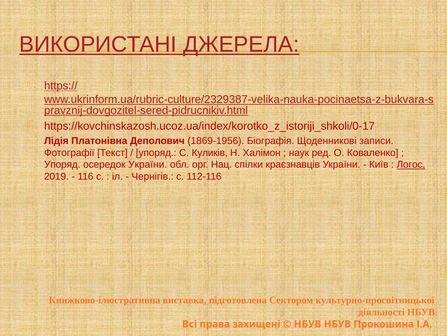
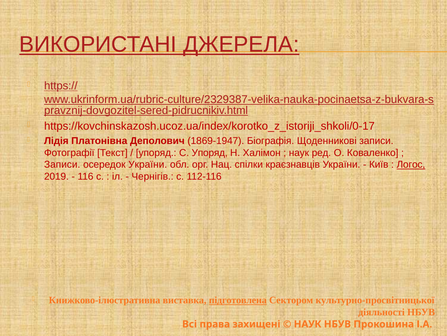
1869-1956: 1869-1956 -> 1869-1947 (216, 140)
С Куликів: Куликів -> Упоряд (210, 152)
Упоряд: Упоряд -> Записи (62, 164)
підготовлена underline: none -> present (238, 300)
НБУВ: НБУВ -> НАУК (308, 323)
